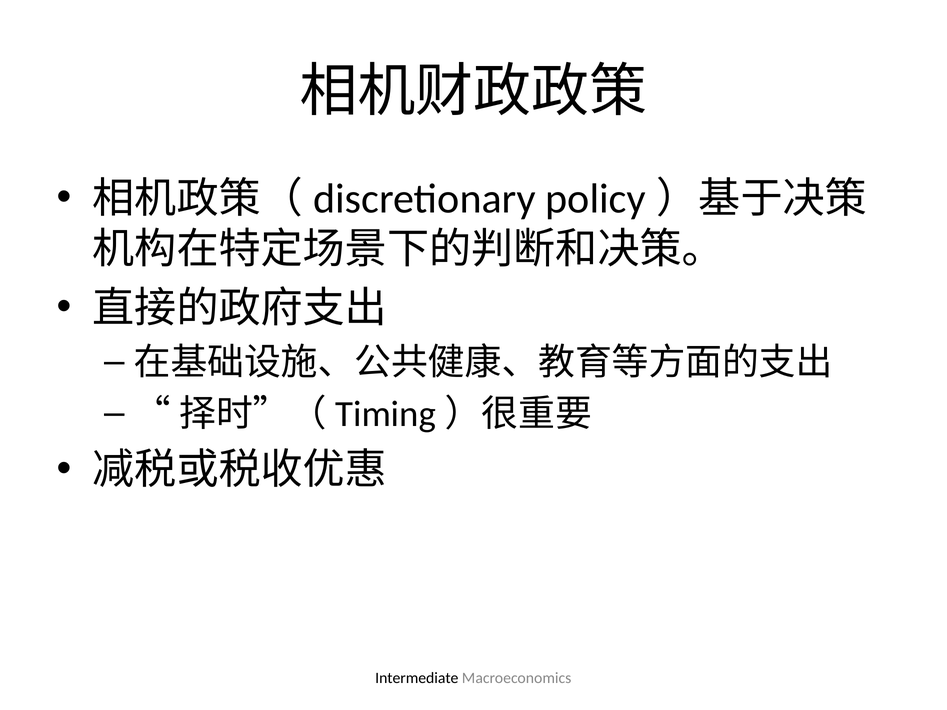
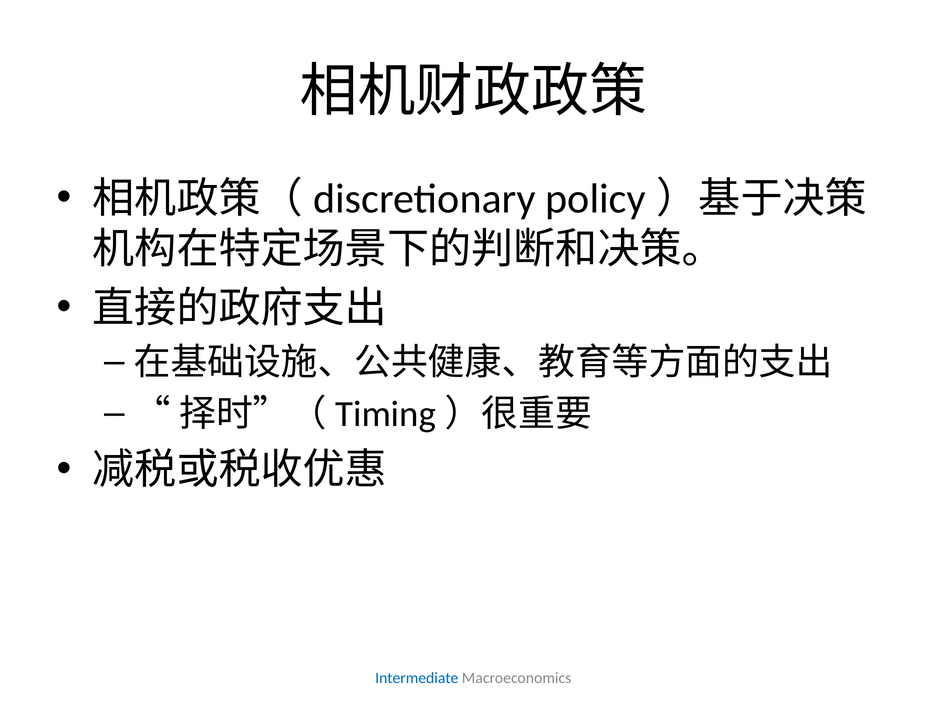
Intermediate colour: black -> blue (417, 678)
